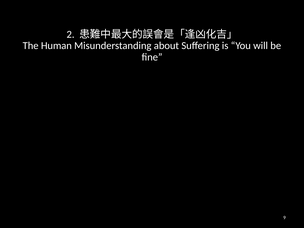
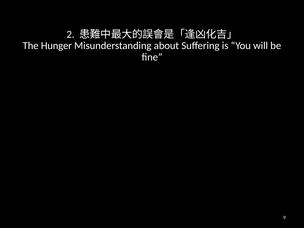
Human: Human -> Hunger (56, 46)
